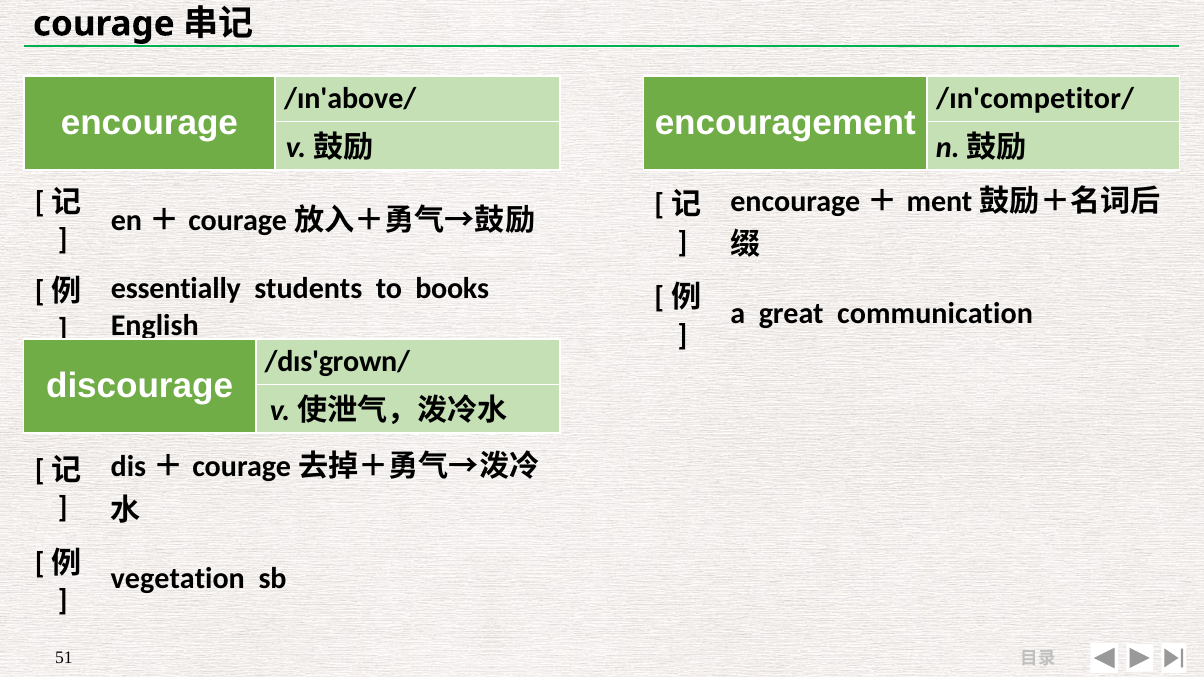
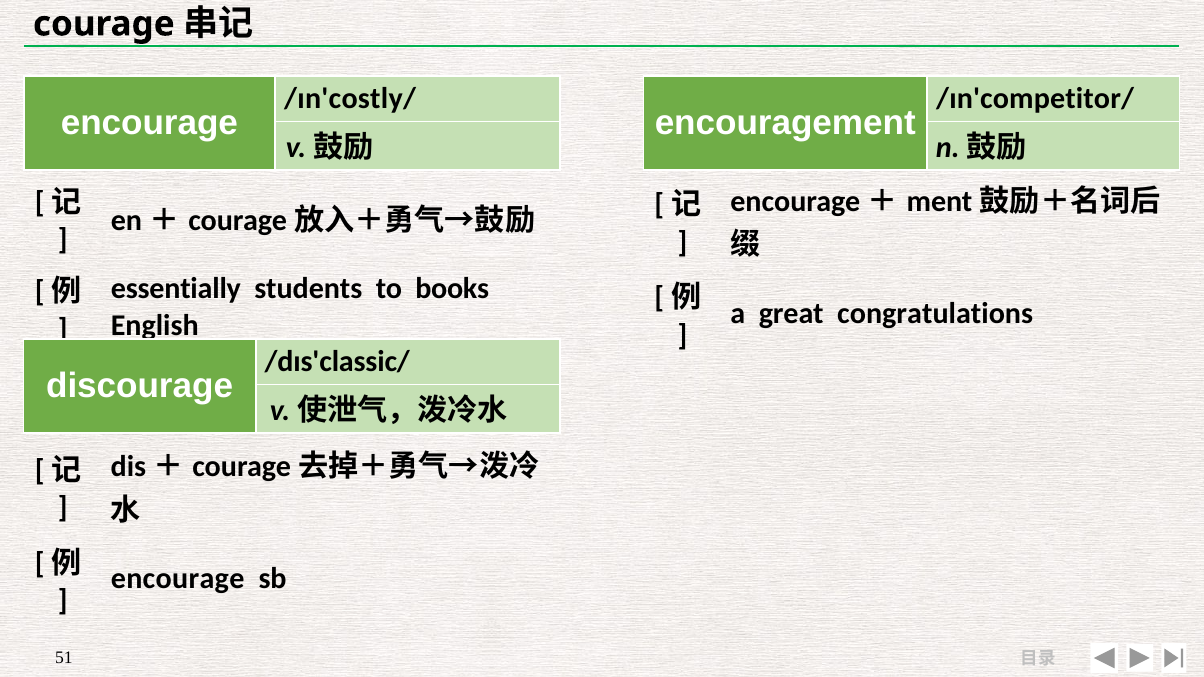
/ɪn'above/: /ɪn'above/ -> /ɪn'costly/ (350, 99)
communication: communication -> congratulations (935, 313)
/dɪs'grown/: /dɪs'grown/ -> /dɪs'classic/ (337, 362)
vegetation: vegetation -> encourage (178, 579)
